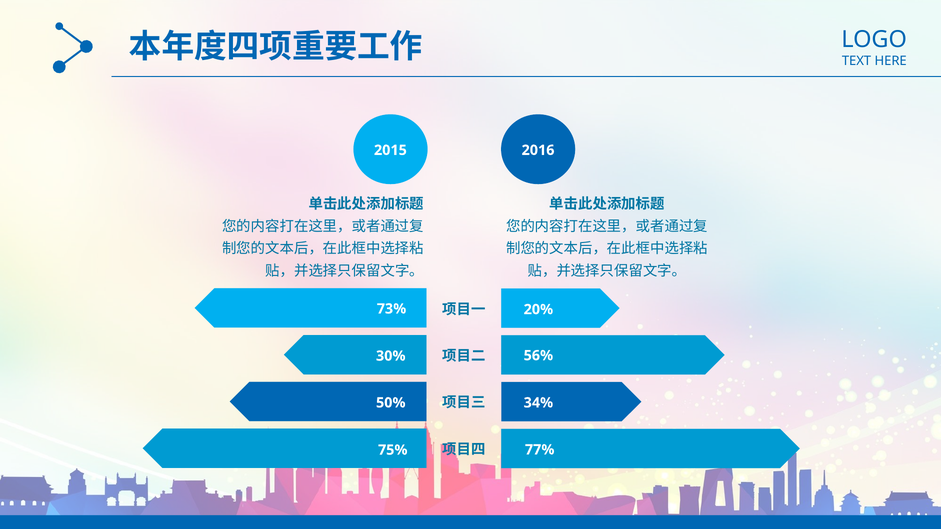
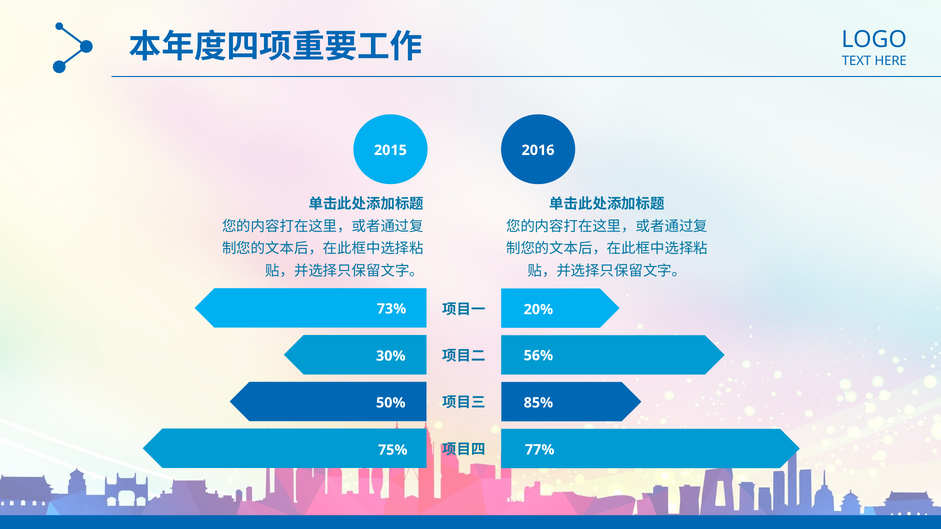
34%: 34% -> 85% (538, 403)
